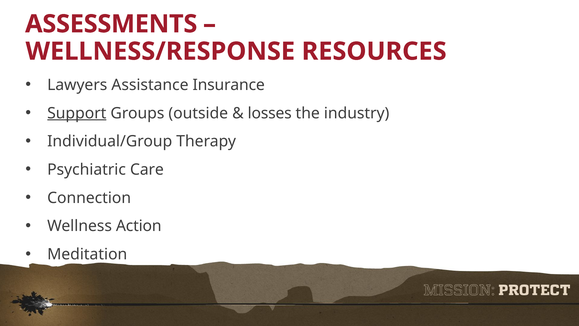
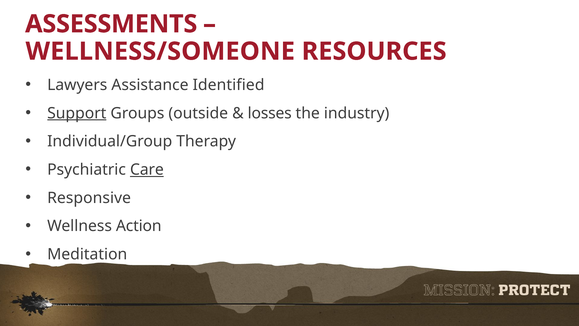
WELLNESS/RESPONSE: WELLNESS/RESPONSE -> WELLNESS/SOMEONE (160, 51)
Insurance: Insurance -> Identified (229, 85)
Care underline: none -> present (147, 169)
Connection: Connection -> Responsive (89, 198)
